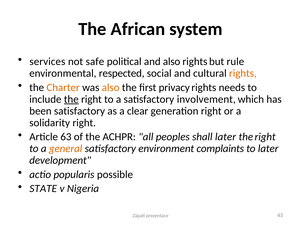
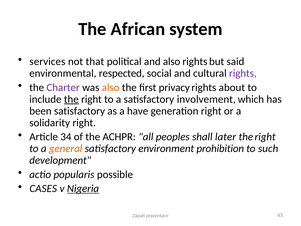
safe: safe -> that (95, 61)
rule: rule -> said (235, 61)
rights colour: orange -> purple (243, 73)
Charter colour: orange -> purple (63, 87)
needs: needs -> about (232, 87)
clear: clear -> have (138, 111)
63: 63 -> 34 (66, 137)
complaints: complaints -> prohibition (220, 148)
to later: later -> such (268, 148)
STATE: STATE -> CASES (43, 188)
Nigeria underline: none -> present (83, 188)
